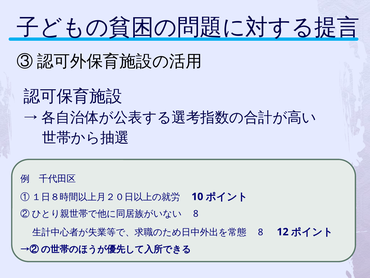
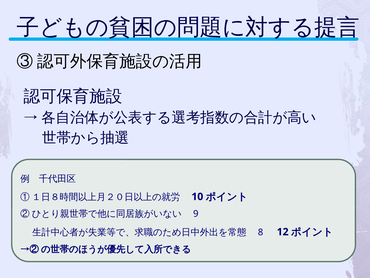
8: 8 -> 9 (196, 214)
